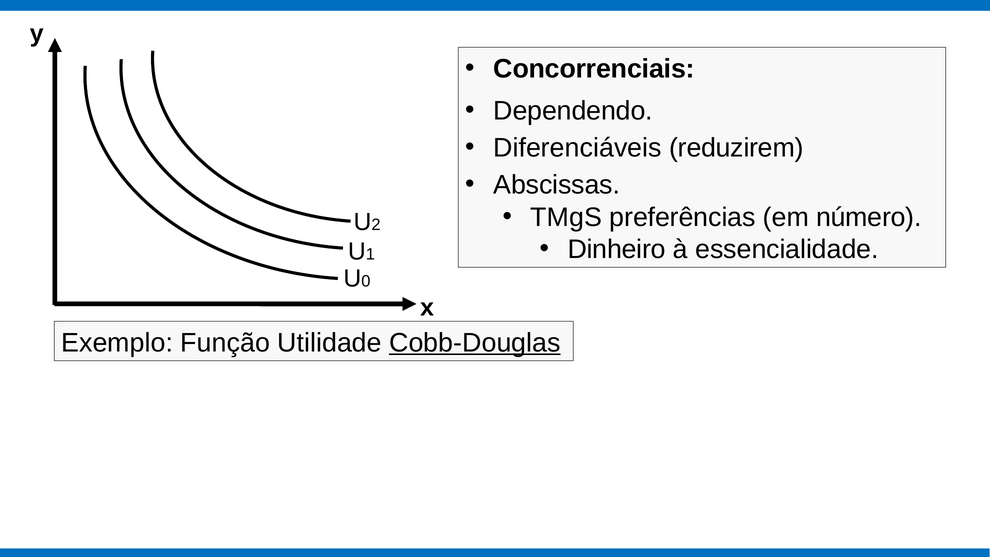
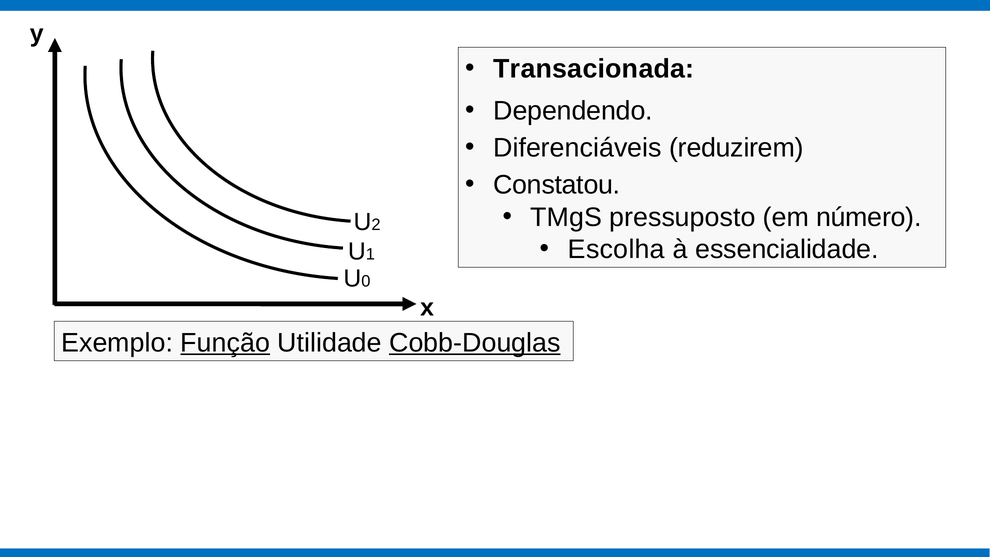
Concorrenciais: Concorrenciais -> Transacionada (594, 69)
Abscissas: Abscissas -> Constatou (557, 185)
preferências: preferências -> pressuposto (682, 217)
Dinheiro: Dinheiro -> Escolha (616, 249)
Função underline: none -> present (225, 343)
